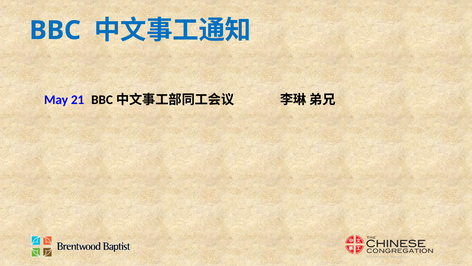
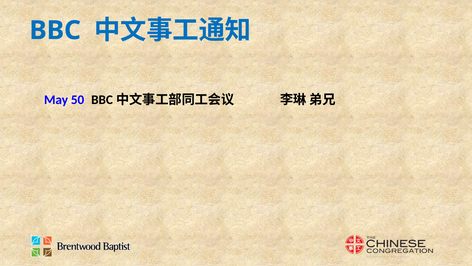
21: 21 -> 50 (78, 100)
